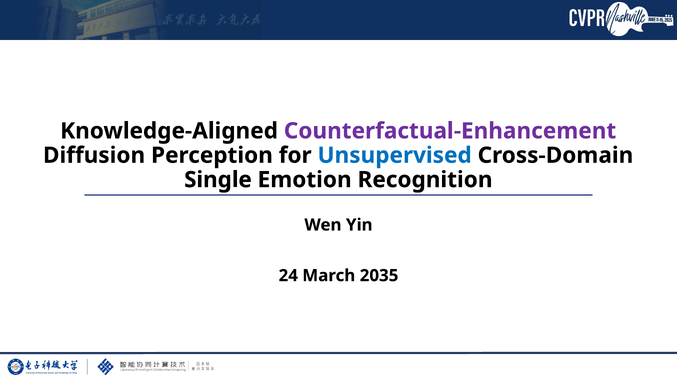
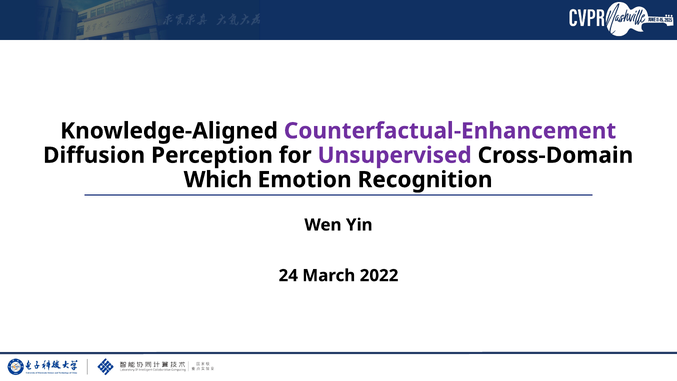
Unsupervised colour: blue -> purple (395, 155)
Single: Single -> Which (218, 180)
2035: 2035 -> 2022 (379, 275)
